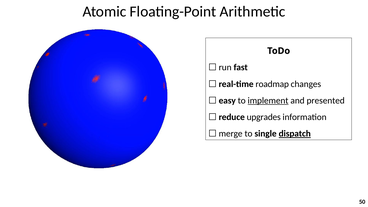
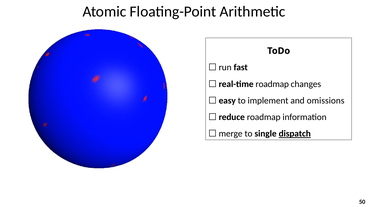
implement underline: present -> none (268, 101)
presented: presented -> omissions (326, 101)
upgrades: upgrades -> roadmap (264, 117)
